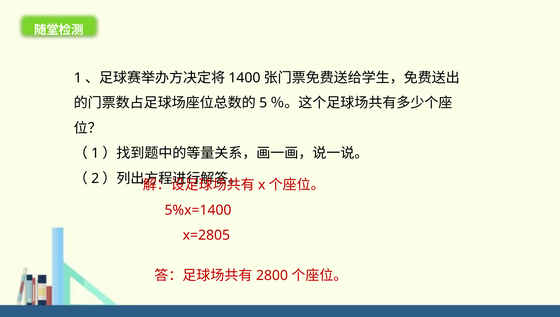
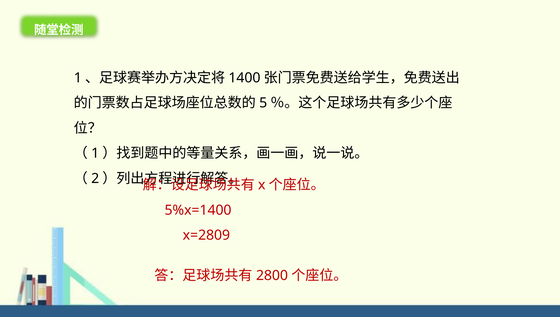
x=2805: x=2805 -> x=2809 (206, 236)
